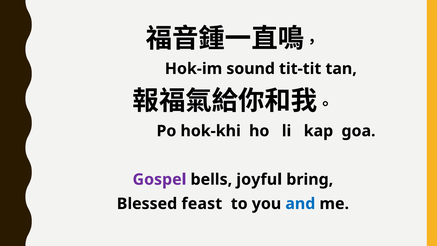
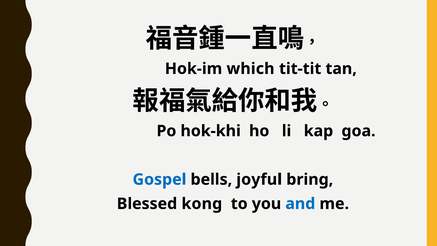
sound: sound -> which (251, 69)
Gospel colour: purple -> blue (159, 179)
feast: feast -> kong (202, 204)
